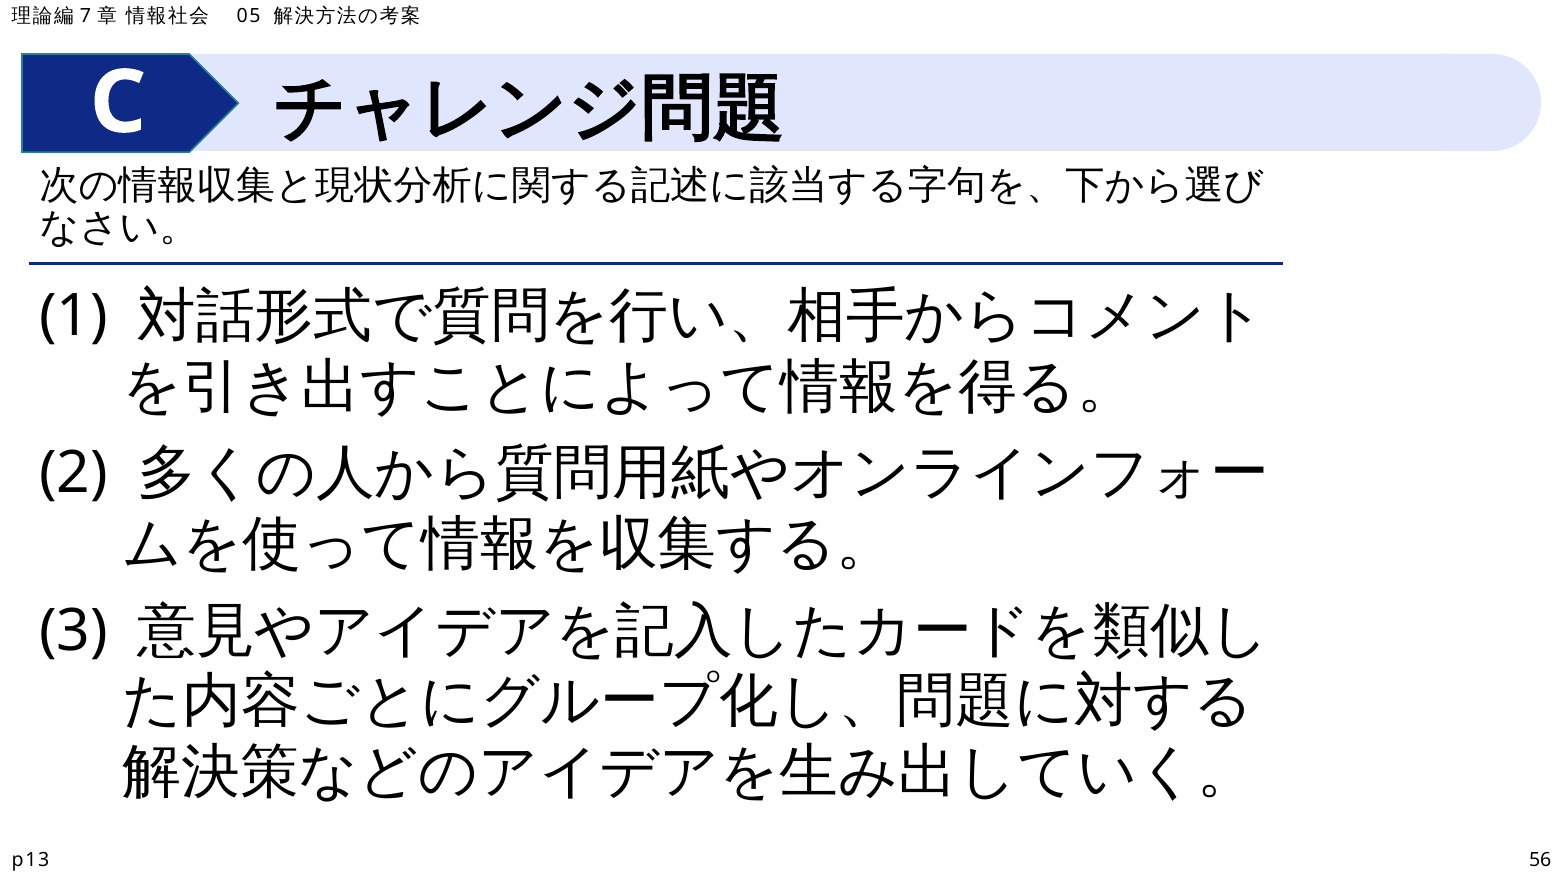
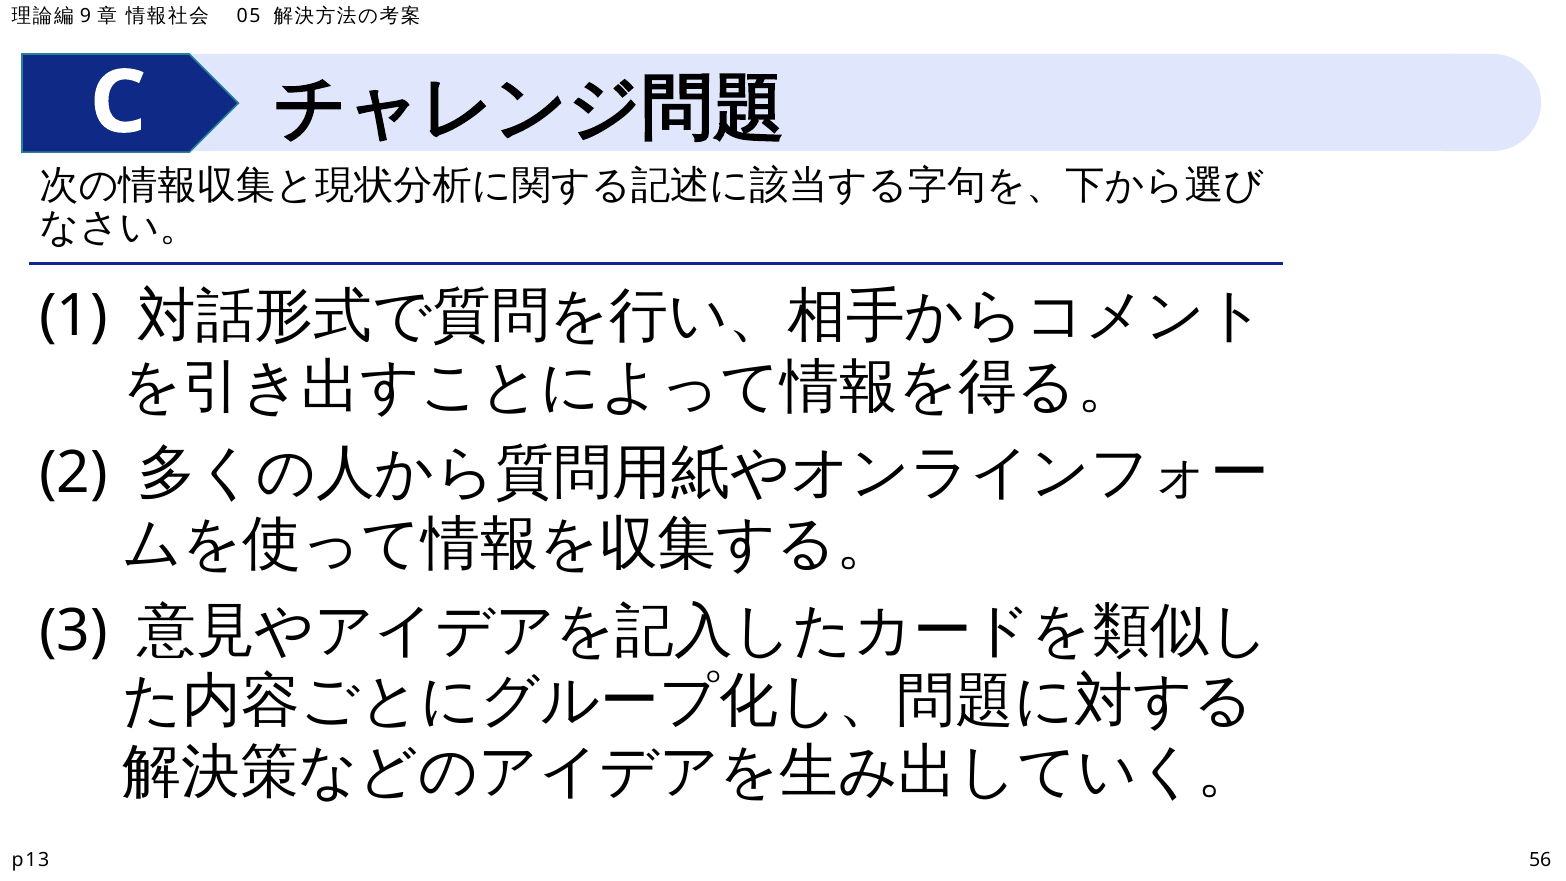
7: 7 -> 9 (86, 16)
